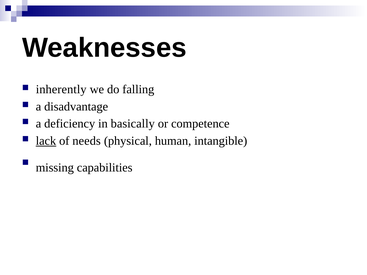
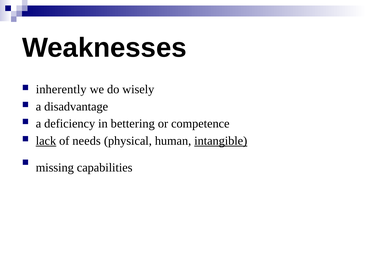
falling: falling -> wisely (138, 90)
basically: basically -> bettering (133, 124)
intangible underline: none -> present (221, 141)
